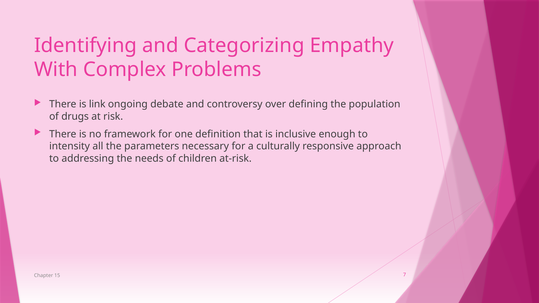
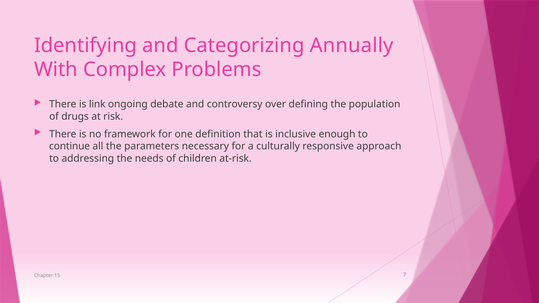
Empathy: Empathy -> Annually (352, 45)
intensity: intensity -> continue (70, 146)
